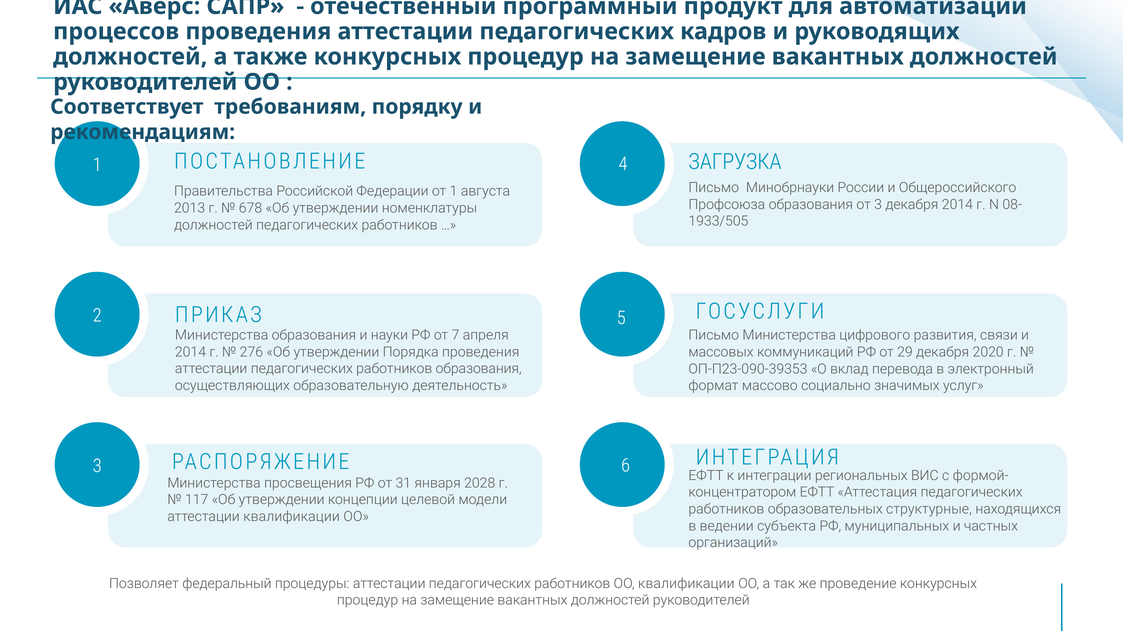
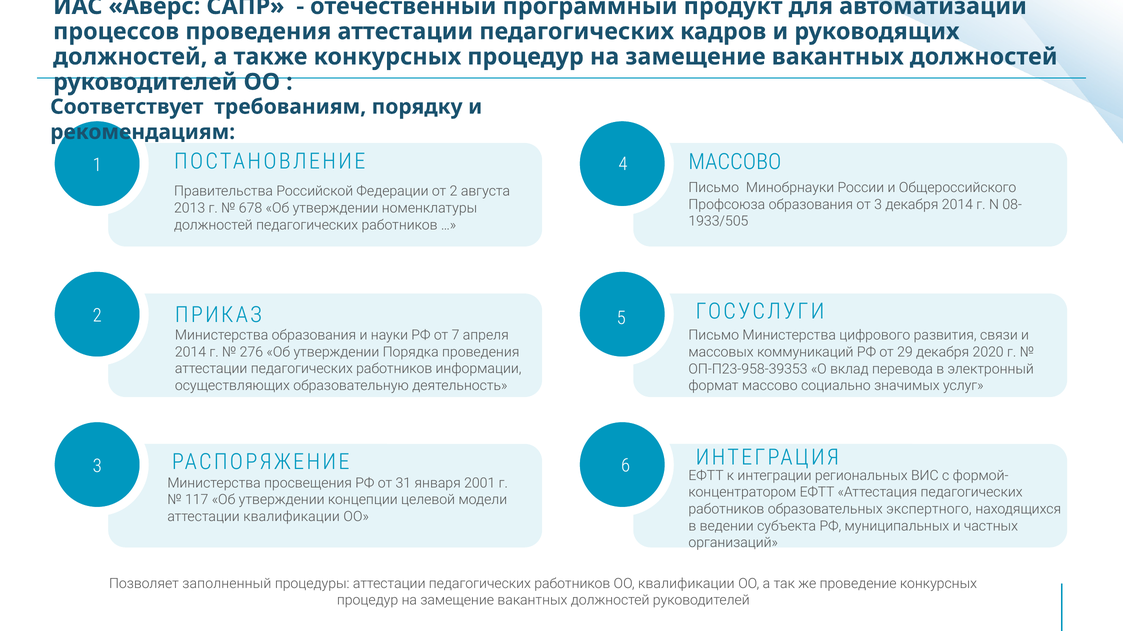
ЗАГРУЗКА: ЗАГРУЗКА -> МАССОВО (735, 162)
от 1: 1 -> 2 (454, 192)
работников образования: образования -> информации (479, 369)
ОП-П23-090-39353: ОП-П23-090-39353 -> ОП-П23-958-39353 (748, 369)
2028: 2028 -> 2001 (480, 484)
структурные: структурные -> экспертного (929, 510)
федеральный: федеральный -> заполненный (227, 584)
